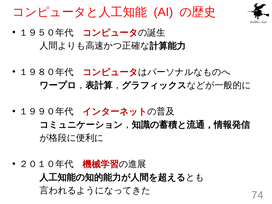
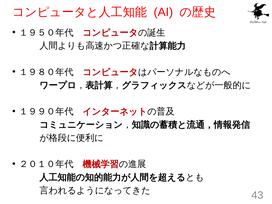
74: 74 -> 43 (257, 195)
